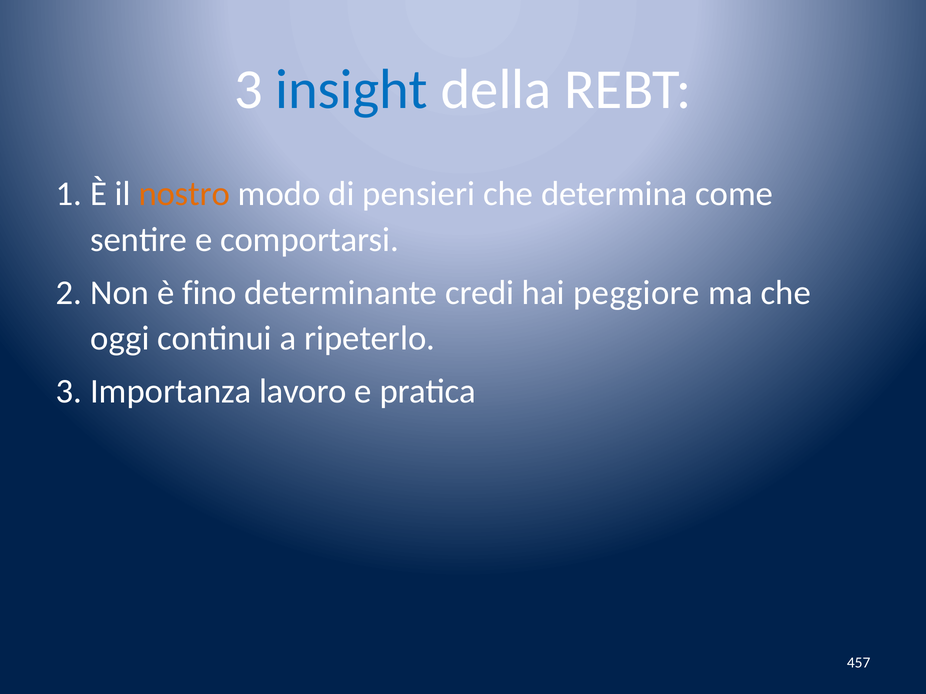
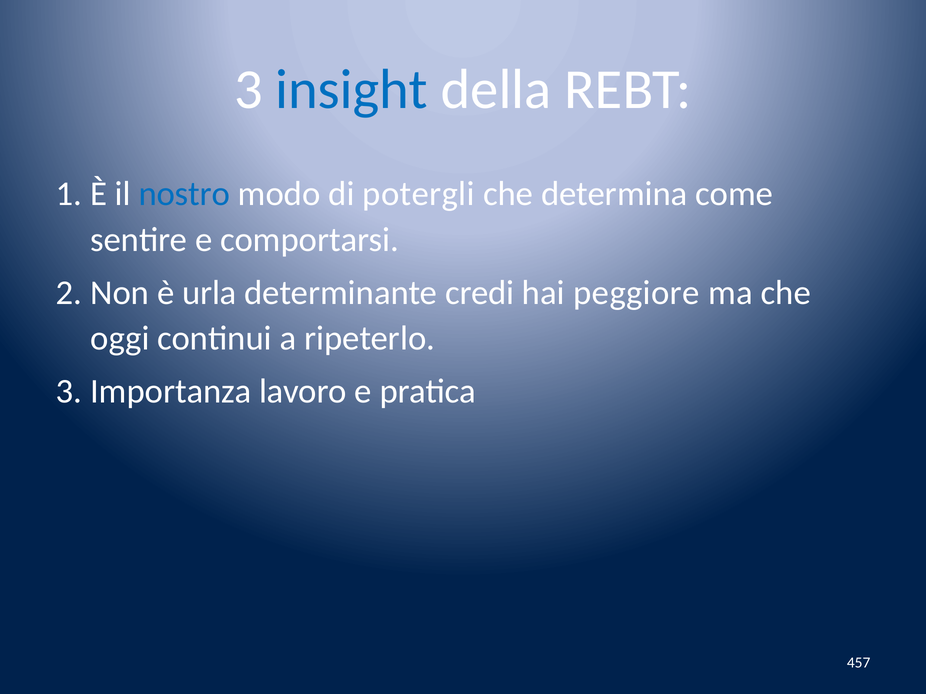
nostro colour: orange -> blue (184, 194)
pensieri: pensieri -> potergli (419, 194)
fino: fino -> urla (209, 293)
